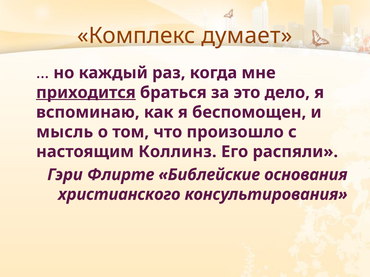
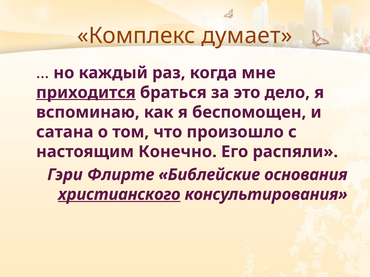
мысль: мысль -> сатана (65, 132)
Коллинз: Коллинз -> Конечно (178, 152)
христианского underline: none -> present (119, 195)
